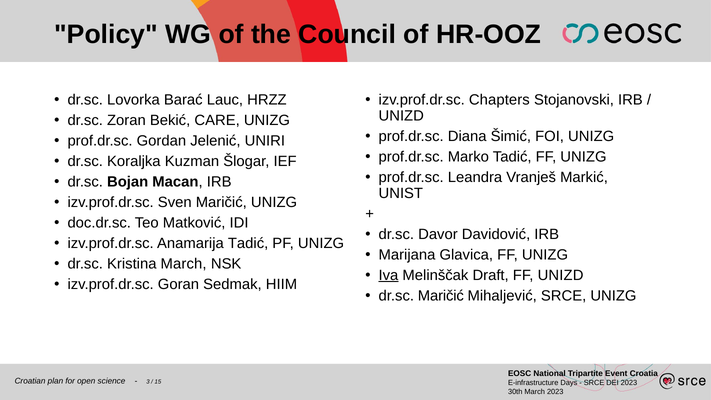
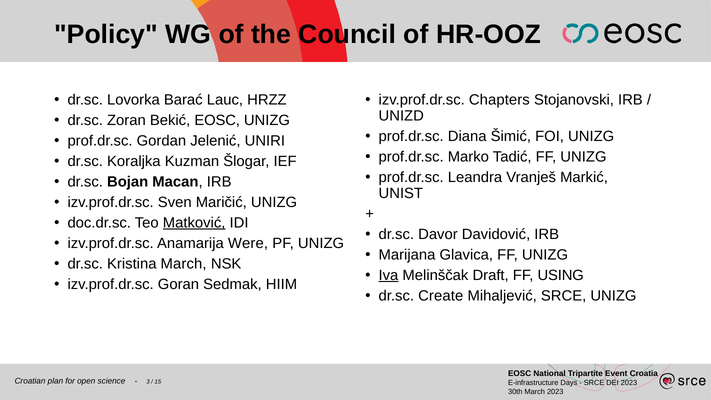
Bekić CARE: CARE -> EOSC (217, 120)
Matković underline: none -> present (194, 223)
Anamarija Tadić: Tadić -> Were (248, 243)
FF UNIZD: UNIZD -> USING (561, 275)
dr.sc Maričić: Maričić -> Create (441, 296)
